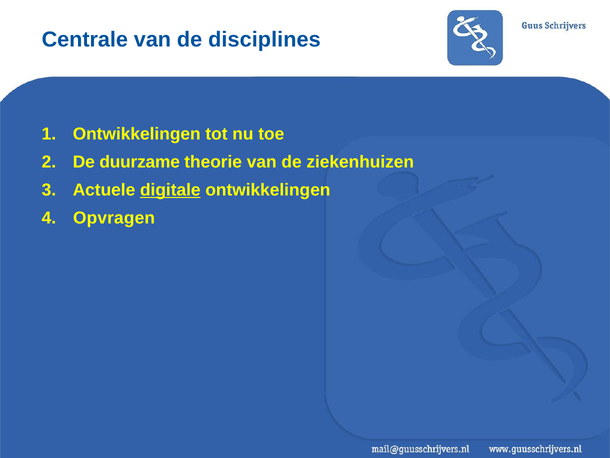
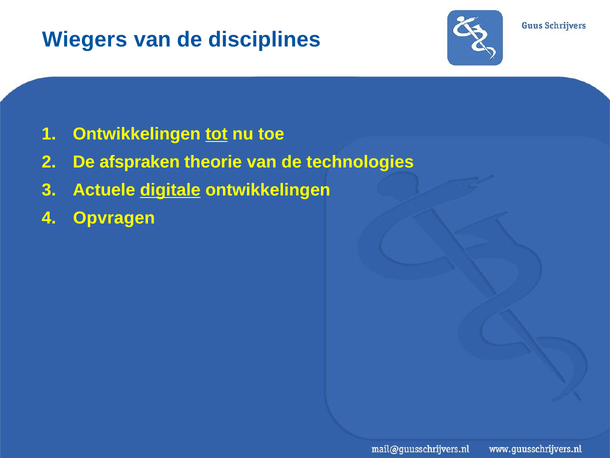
Centrale: Centrale -> Wiegers (85, 40)
tot underline: none -> present (216, 134)
duurzame: duurzame -> afspraken (140, 162)
ziekenhuizen: ziekenhuizen -> technologies (360, 162)
